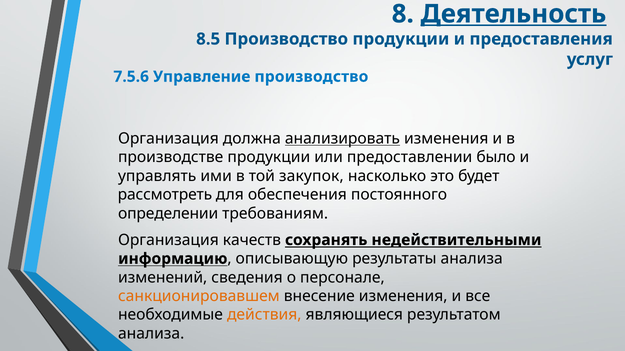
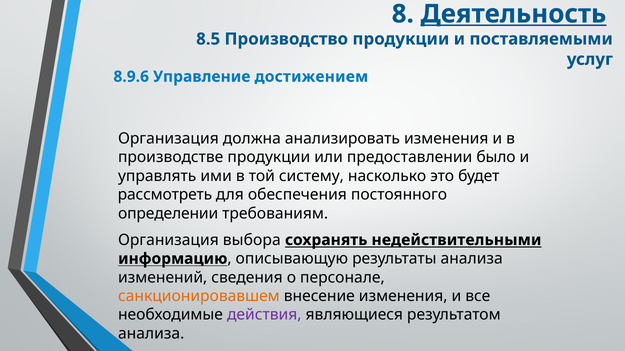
предоставления: предоставления -> поставляемыми (541, 39)
7.5.6: 7.5.6 -> 8.9.6 (131, 77)
Управление производство: производство -> достижением (311, 77)
анализировать underline: present -> none (342, 139)
закупок: закупок -> систему (311, 176)
качеств: качеств -> выбора (252, 240)
действия colour: orange -> purple (264, 315)
